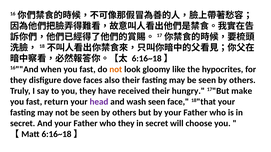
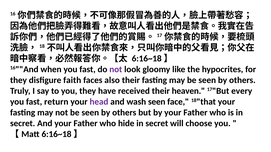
not colour: orange -> purple (116, 70)
dove: dove -> faith (72, 80)
hungry: hungry -> heaven (188, 91)
make: make -> every (242, 91)
who they: they -> hide (126, 124)
